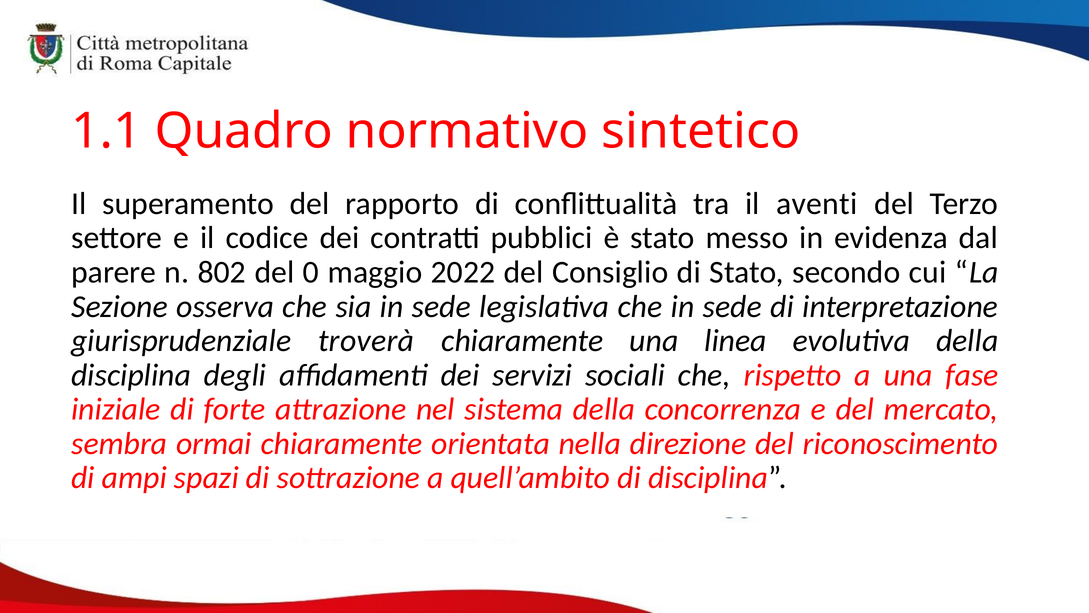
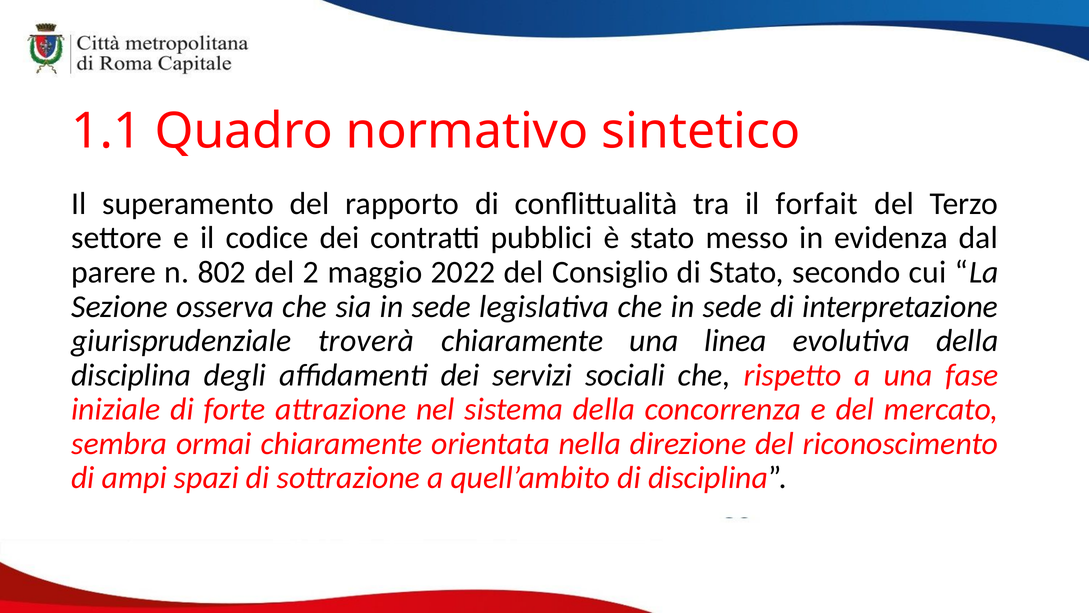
aventi: aventi -> forfait (817, 204)
0: 0 -> 2 (311, 272)
